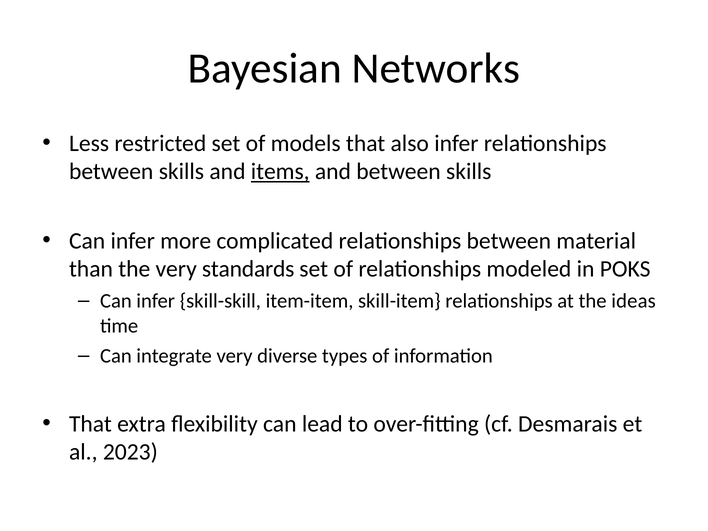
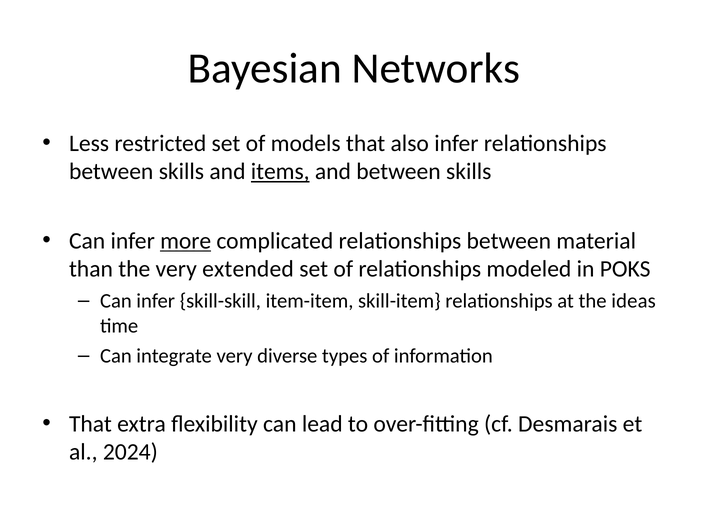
more underline: none -> present (186, 241)
standards: standards -> extended (248, 269)
2023: 2023 -> 2024 (130, 452)
